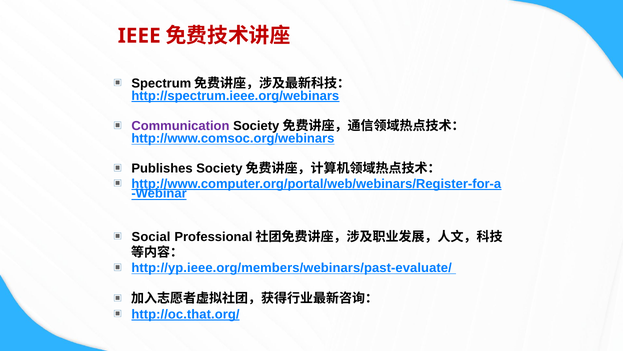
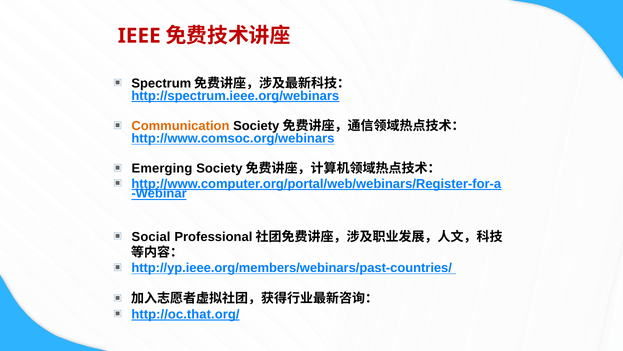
Communication colour: purple -> orange (180, 126)
Publishes: Publishes -> Emerging (162, 168)
http://yp.ieee.org/members/webinars/past-evaluate/: http://yp.ieee.org/members/webinars/past-evaluate/ -> http://yp.ieee.org/members/webinars/past-countries/ (292, 268)
